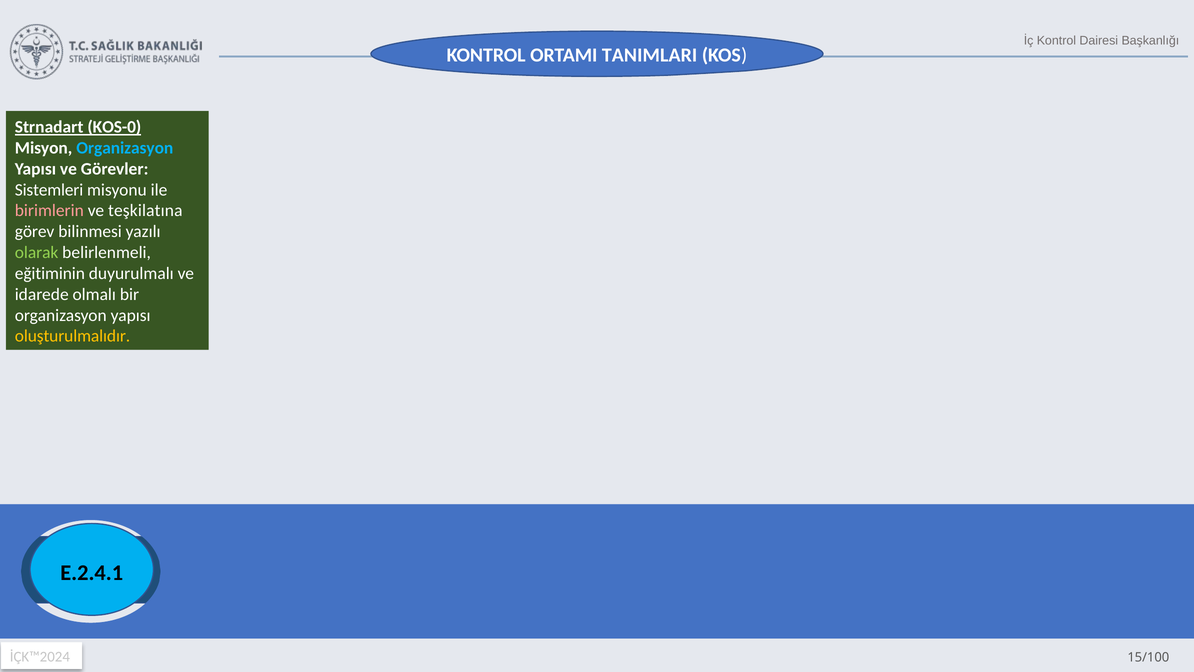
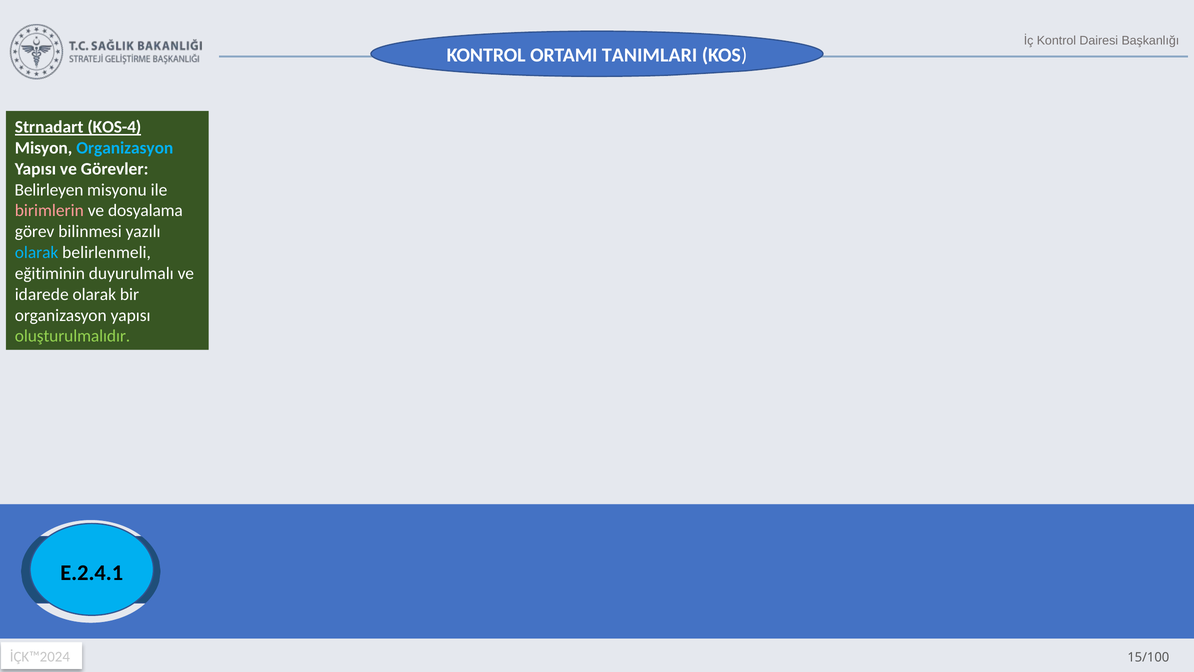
KOS-0: KOS-0 -> KOS-4 (114, 127)
Sistemleri: Sistemleri -> Belirleyen (49, 190)
teşkilatına: teşkilatına -> dosyalama (145, 211)
olarak colour: light green -> light blue (37, 252)
idarede olmalı: olmalı -> olarak (94, 294)
oluşturulmalıdır colour: yellow -> light green (73, 336)
